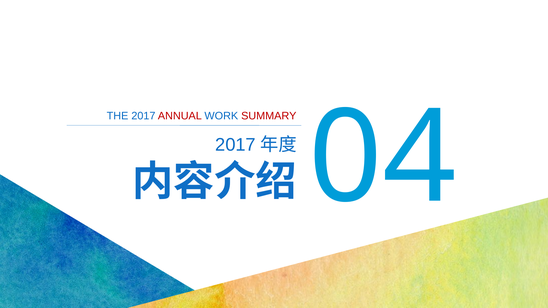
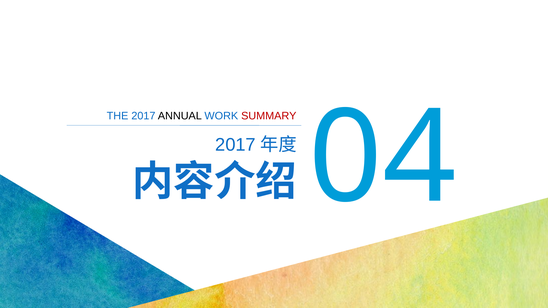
ANNUAL colour: red -> black (180, 116)
